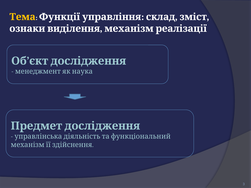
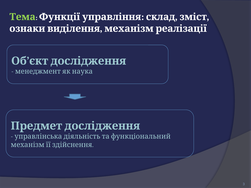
Тема colour: yellow -> light green (22, 17)
